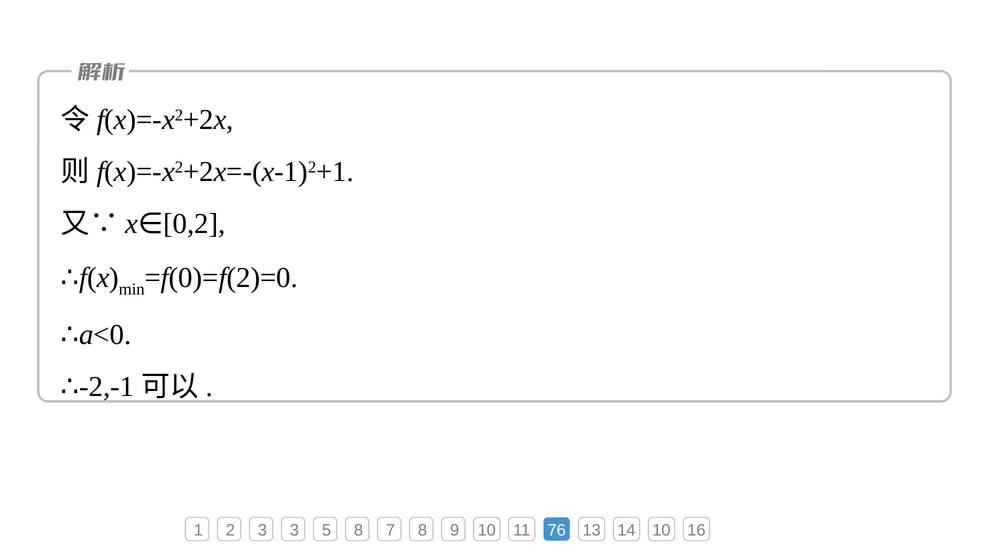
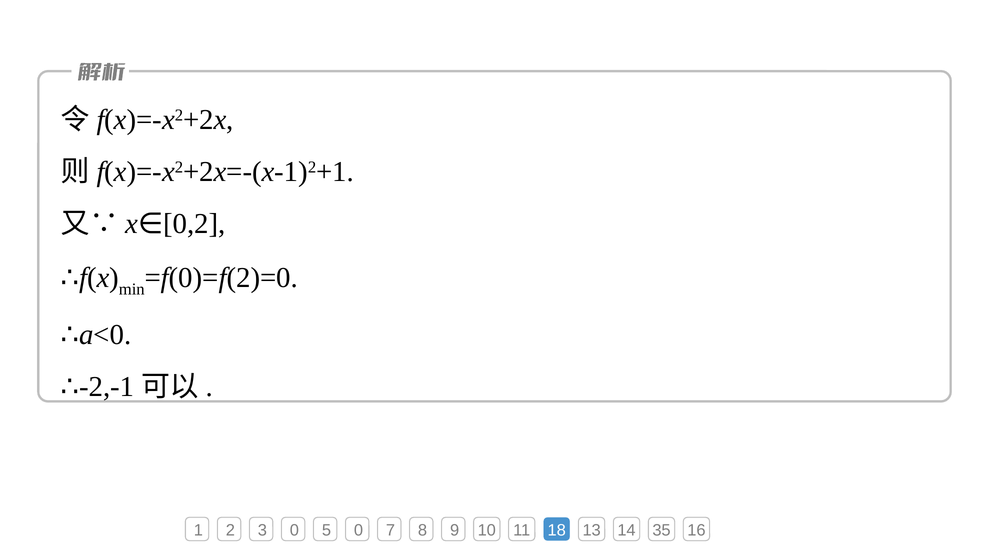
3 3: 3 -> 0 (294, 530)
5 8: 8 -> 0 (359, 530)
76: 76 -> 18 (557, 530)
14 10: 10 -> 35 (662, 530)
